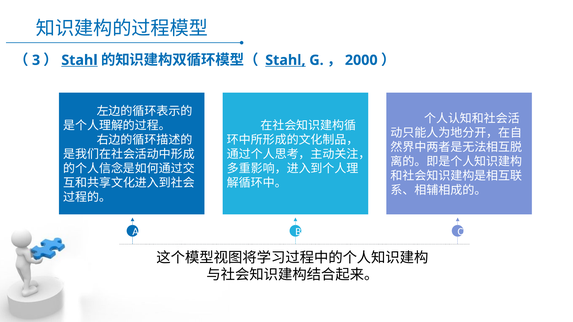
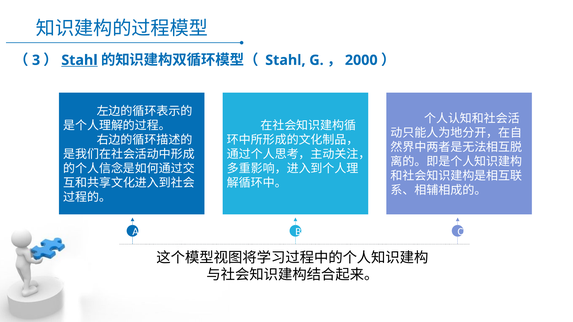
Stahl underline: present -> none (285, 60)
